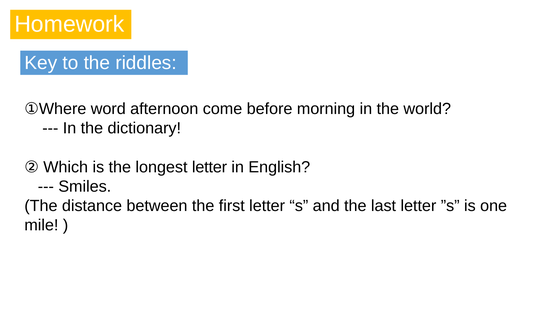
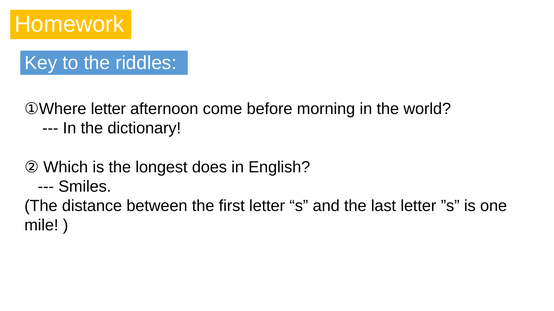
①Where word: word -> letter (108, 109)
longest letter: letter -> does (209, 167)
